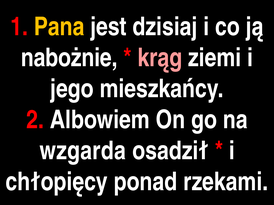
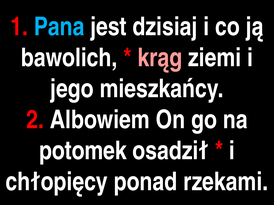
Pana colour: yellow -> light blue (59, 27)
nabożnie: nabożnie -> bawolich (69, 58)
wzgarda: wzgarda -> potomek (83, 151)
